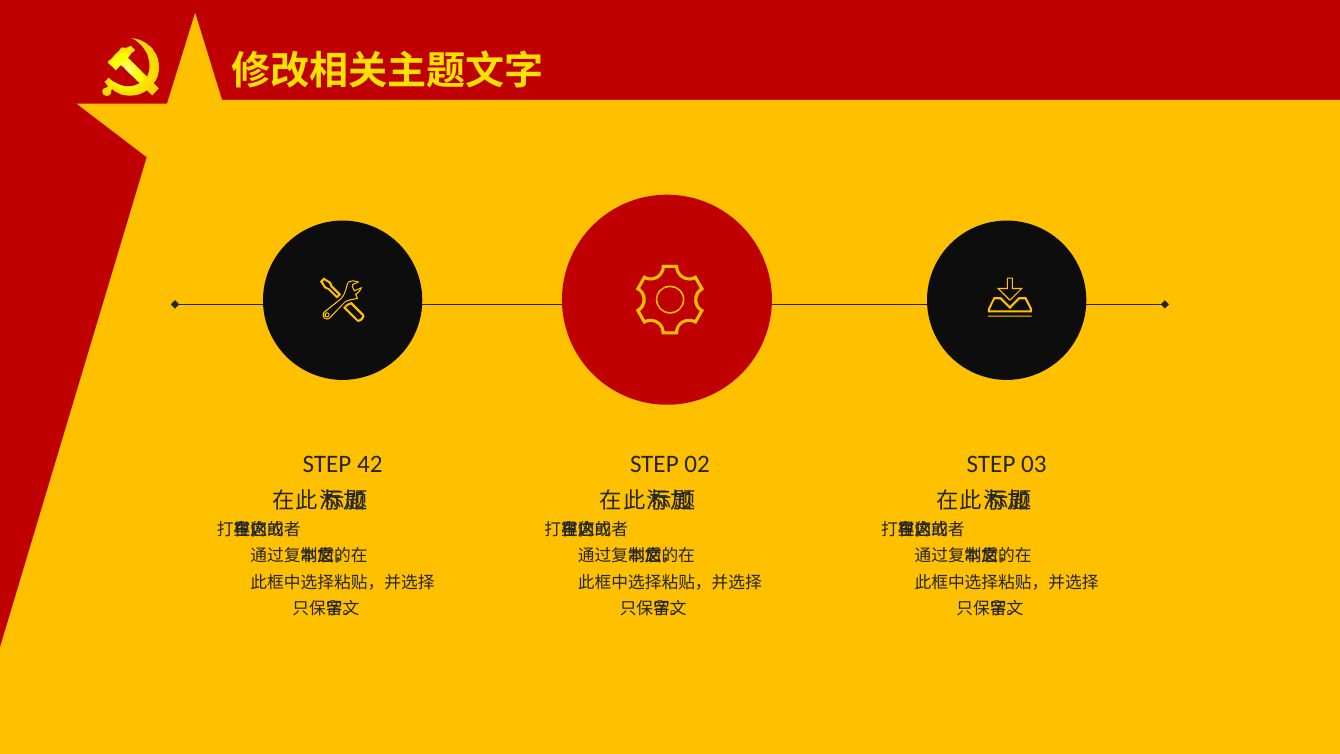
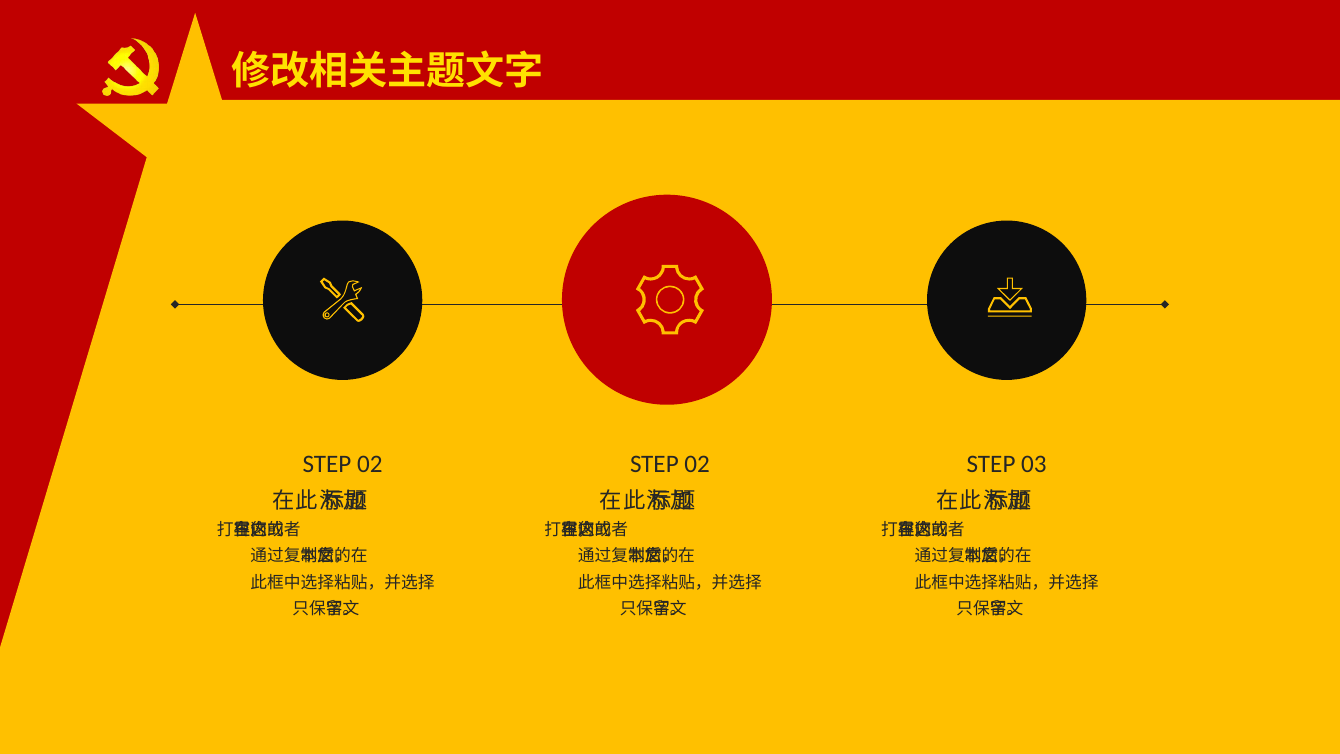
42: 42 -> 02 (370, 464)
